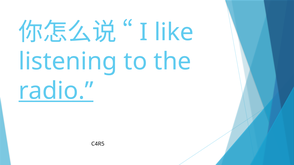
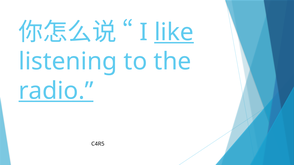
like underline: none -> present (174, 32)
